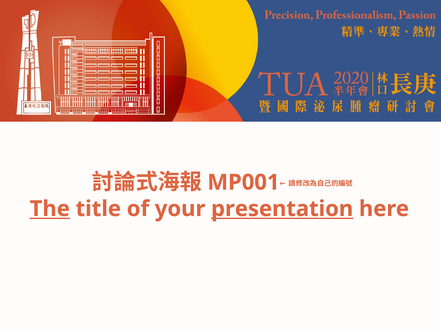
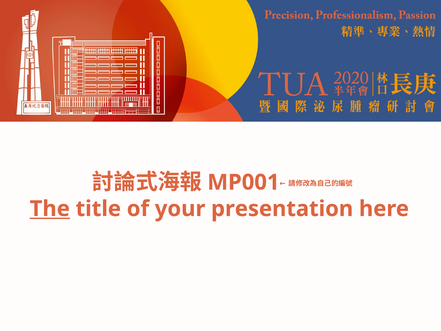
presentation underline: present -> none (282, 209)
